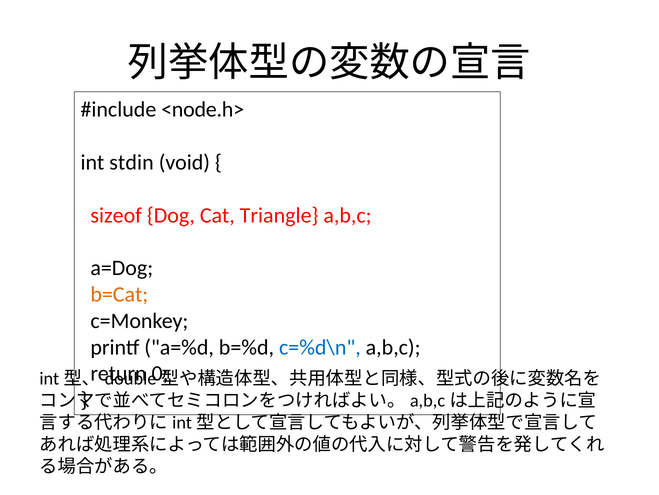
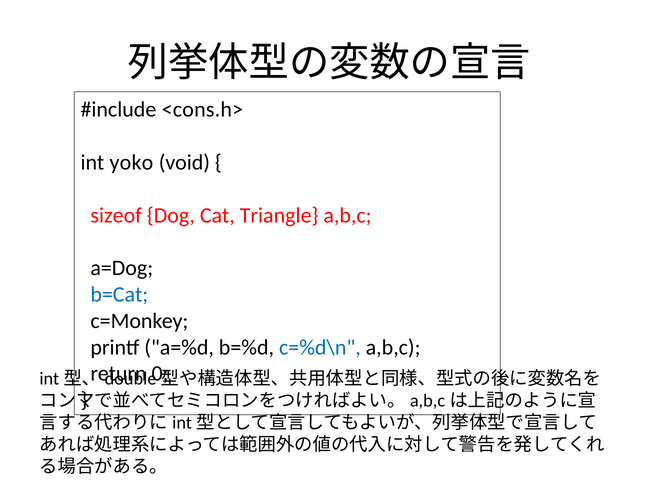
<node.h>: <node.h> -> <cons.h> (202, 109)
stdin: stdin -> yoko (131, 162)
b=Cat colour: orange -> blue (119, 294)
